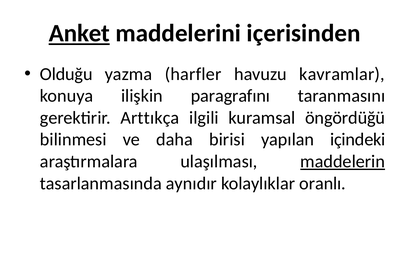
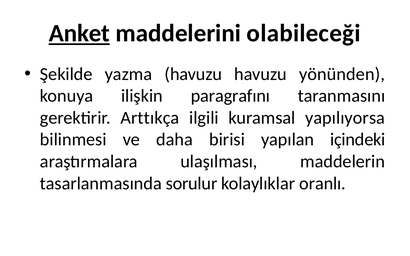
içerisinden: içerisinden -> olabileceği (304, 33)
Olduğu: Olduğu -> Şekilde (66, 74)
yazma harfler: harfler -> havuzu (193, 74)
kavramlar: kavramlar -> yönünden (342, 74)
öngördüğü: öngördüğü -> yapılıyorsa (345, 118)
maddelerin underline: present -> none (343, 162)
aynıdır: aynıdır -> sorulur (192, 184)
